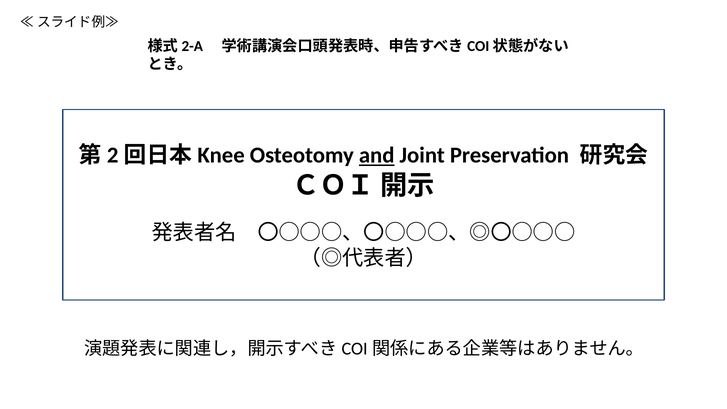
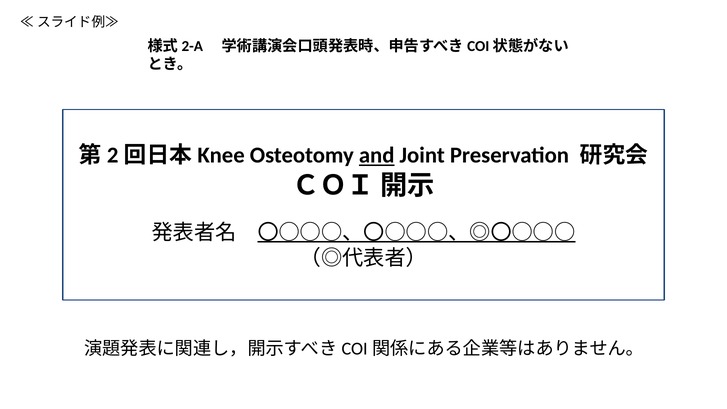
〇○○○、〇○○○、◎〇○○○ underline: none -> present (416, 233)
